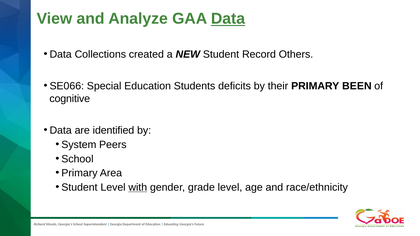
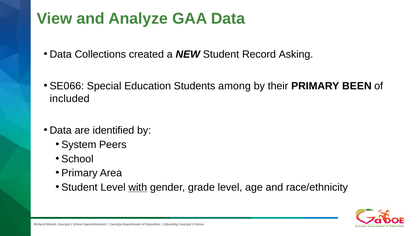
Data underline: present -> none (228, 19)
Others: Others -> Asking (296, 54)
deficits: deficits -> among (235, 86)
cognitive: cognitive -> included (70, 99)
